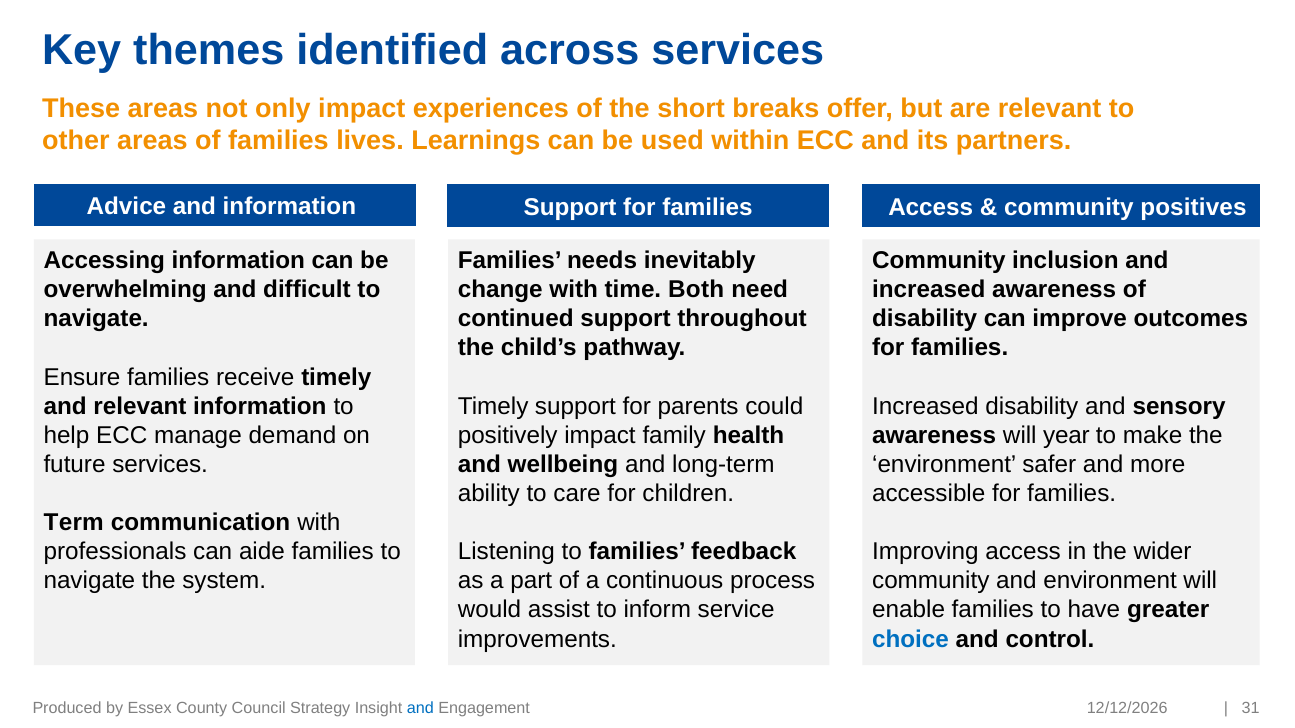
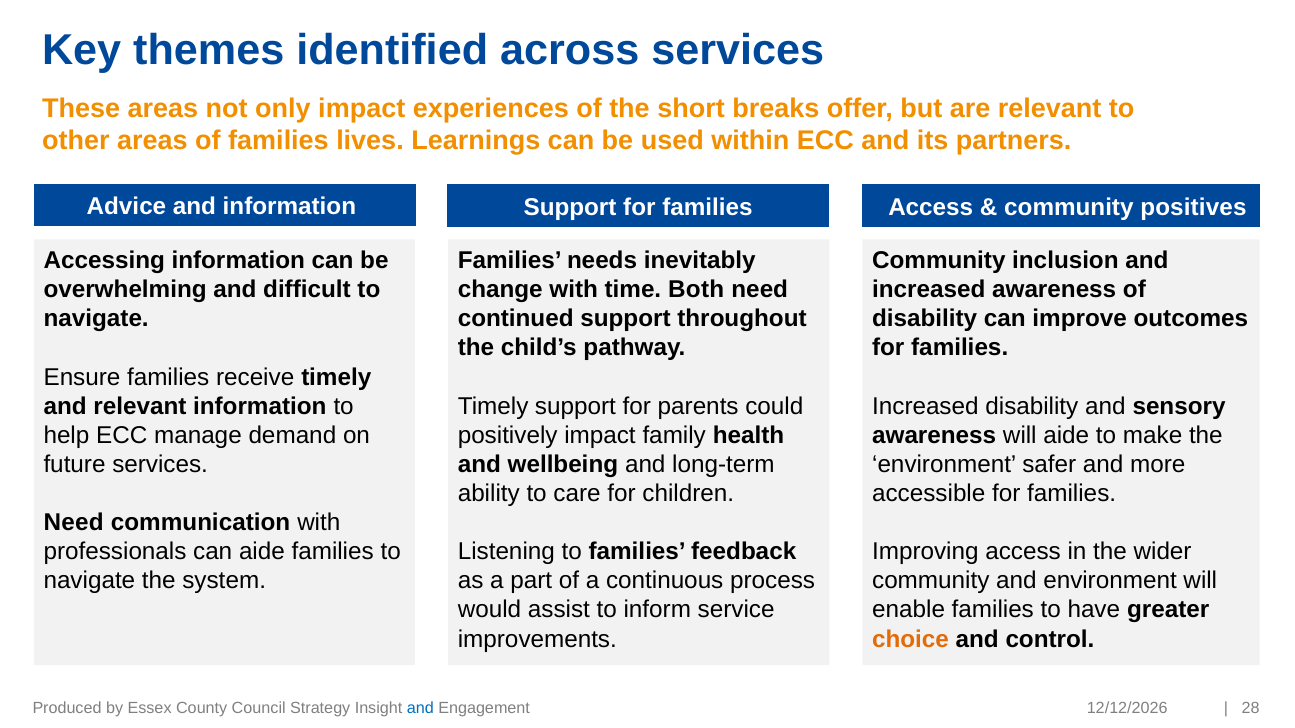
will year: year -> aide (1066, 436)
Term: Term -> Need (74, 523)
choice colour: blue -> orange (911, 639)
31: 31 -> 28 (1251, 708)
